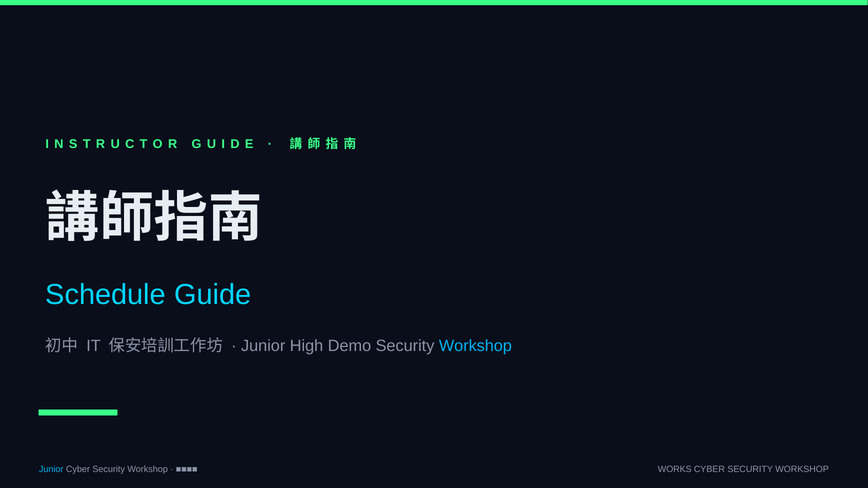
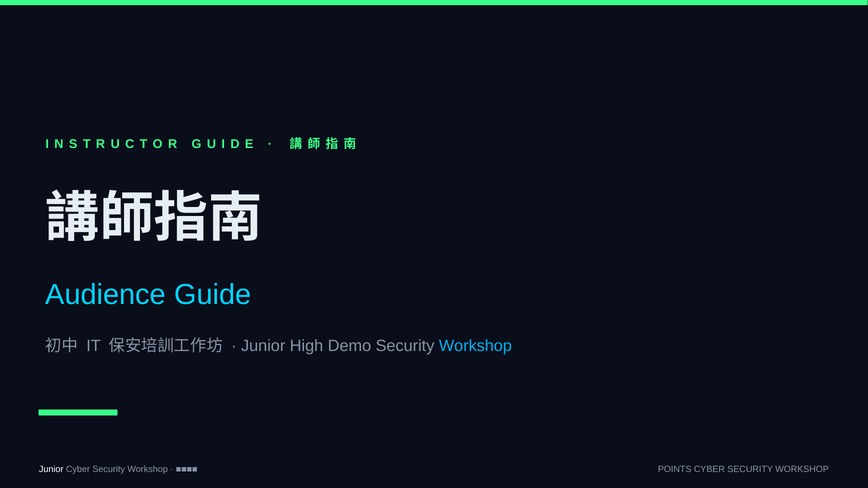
Schedule: Schedule -> Audience (106, 295)
Junior colour: light blue -> white (51, 469)
WORKS: WORKS -> POINTS (675, 469)
